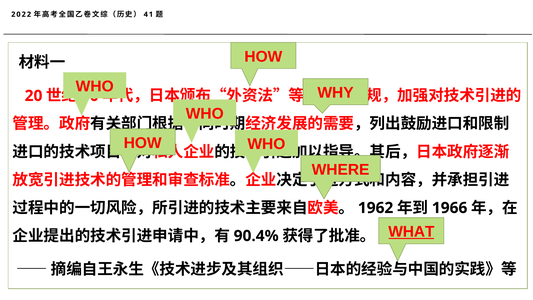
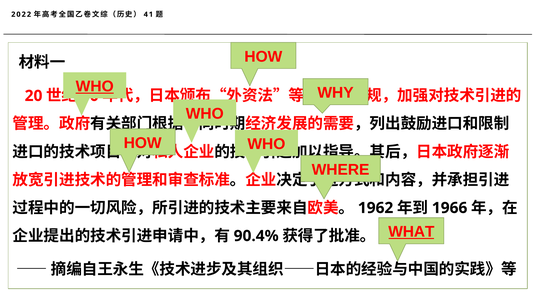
WHO underline: none -> present (95, 86)
